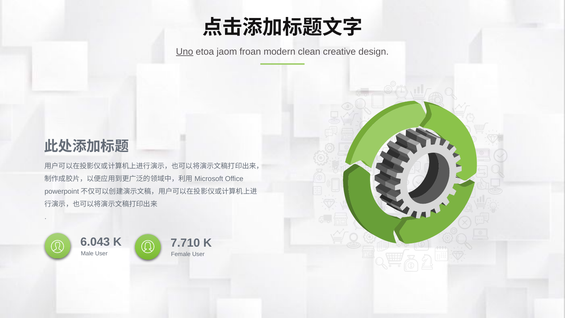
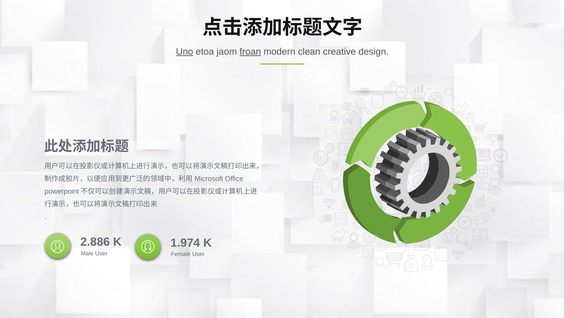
froan underline: none -> present (250, 52)
6.043: 6.043 -> 2.886 (95, 242)
7.710: 7.710 -> 1.974 (185, 243)
